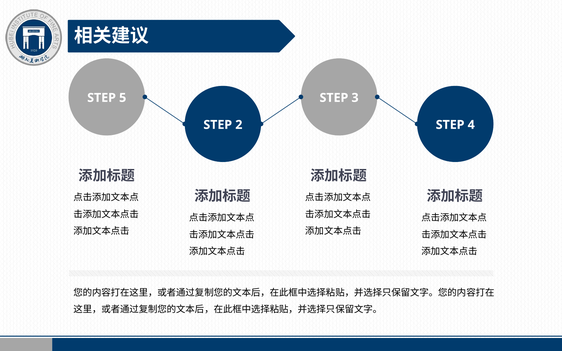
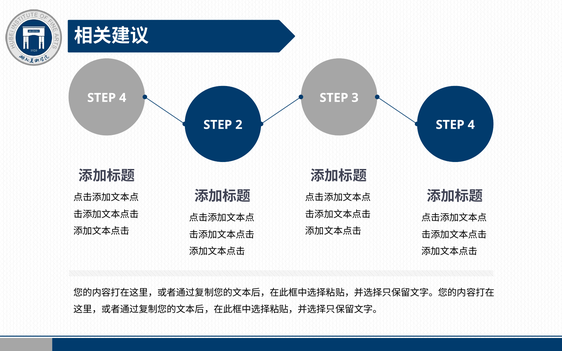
5: 5 -> 4 (123, 98)
